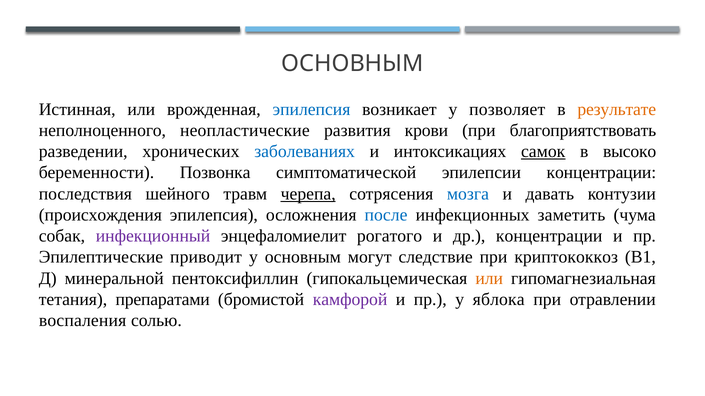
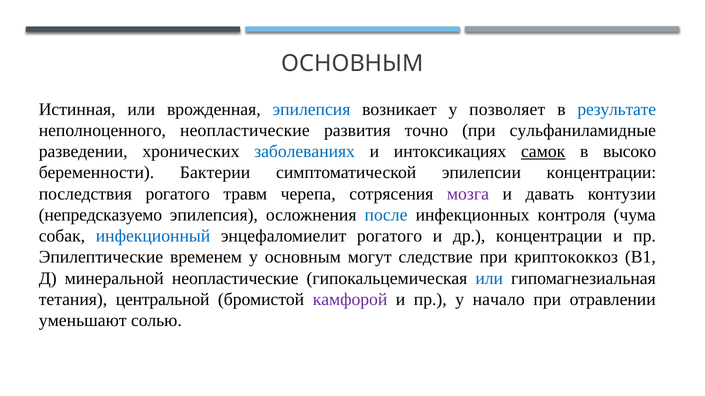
результате colour: orange -> blue (617, 109)
крови: крови -> точно (426, 131)
благоприятствовать: благоприятствовать -> сульфаниламидные (583, 131)
Позвонка: Позвонка -> Бактерии (215, 173)
последствия шейного: шейного -> рогатого (178, 194)
черепа underline: present -> none (308, 194)
мозга colour: blue -> purple (468, 194)
происхождения: происхождения -> непредсказуемо (100, 215)
заметить: заметить -> контроля (572, 215)
инфекционный colour: purple -> blue (153, 236)
приводит: приводит -> временем (206, 257)
минеральной пентоксифиллин: пентоксифиллин -> неопластические (235, 279)
или colour: orange -> blue (489, 279)
препаратами: препаратами -> центральной (163, 300)
яблока: яблока -> начало (499, 300)
воспаления: воспаления -> уменьшают (83, 321)
